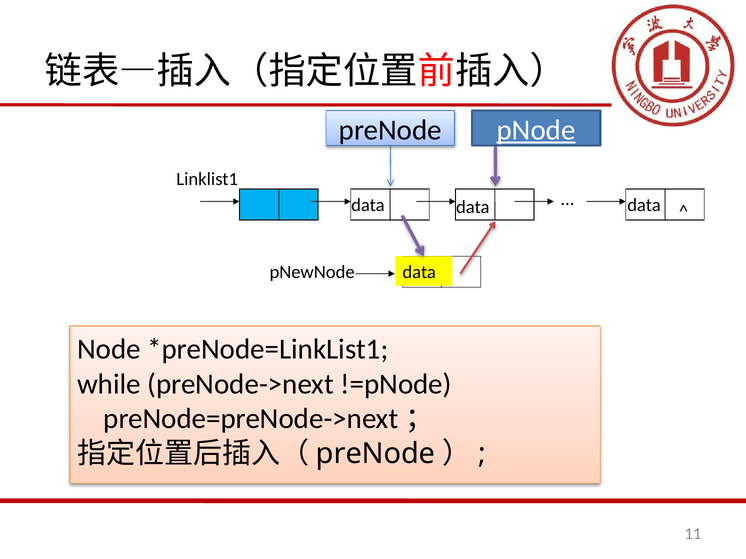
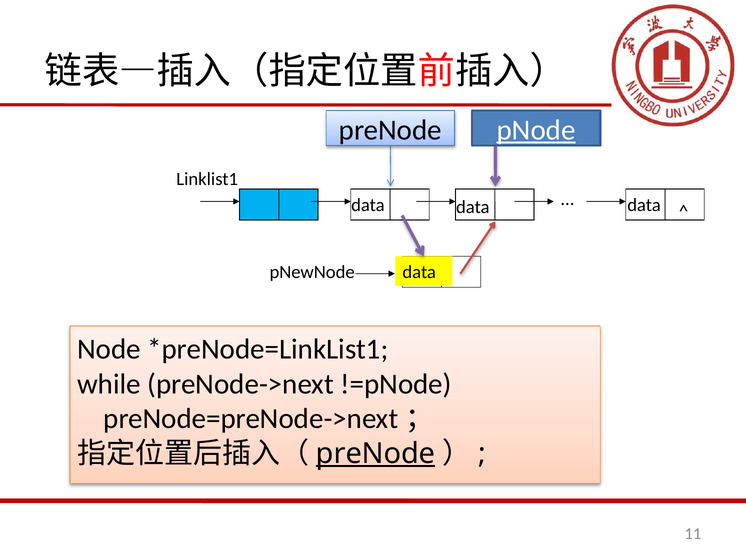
preNode underline: none -> present (376, 454)
